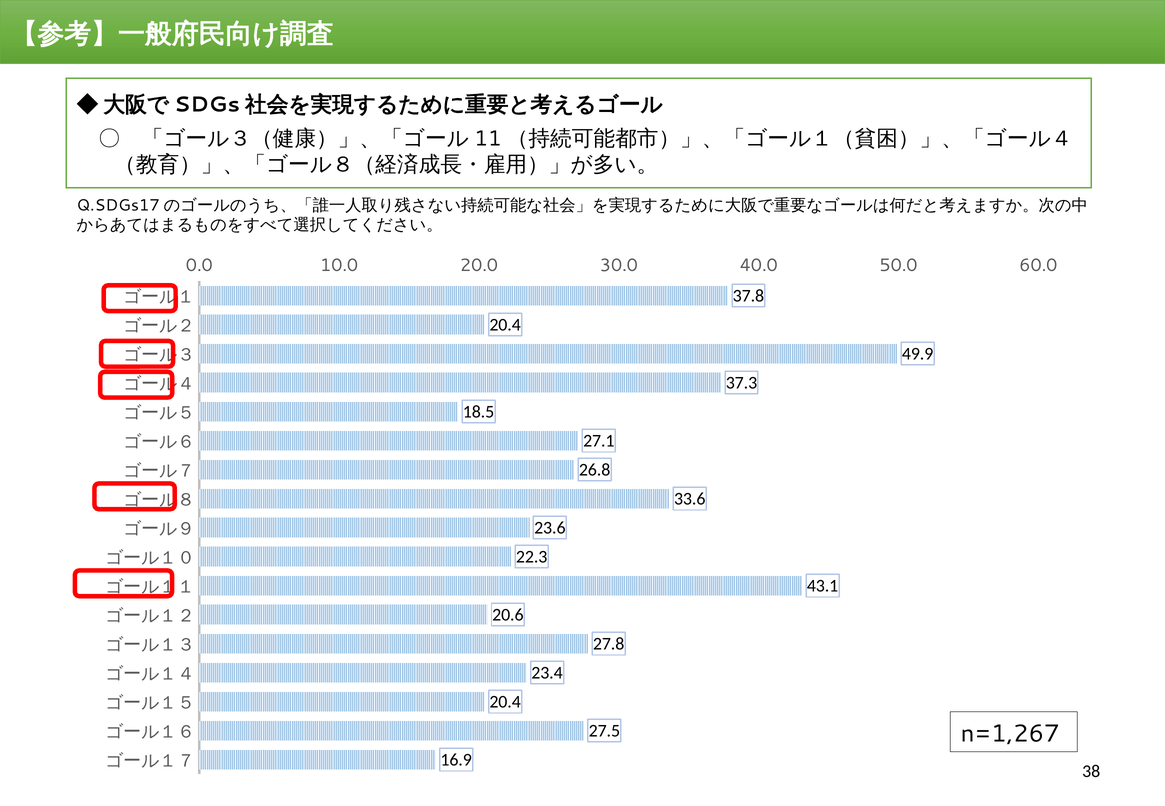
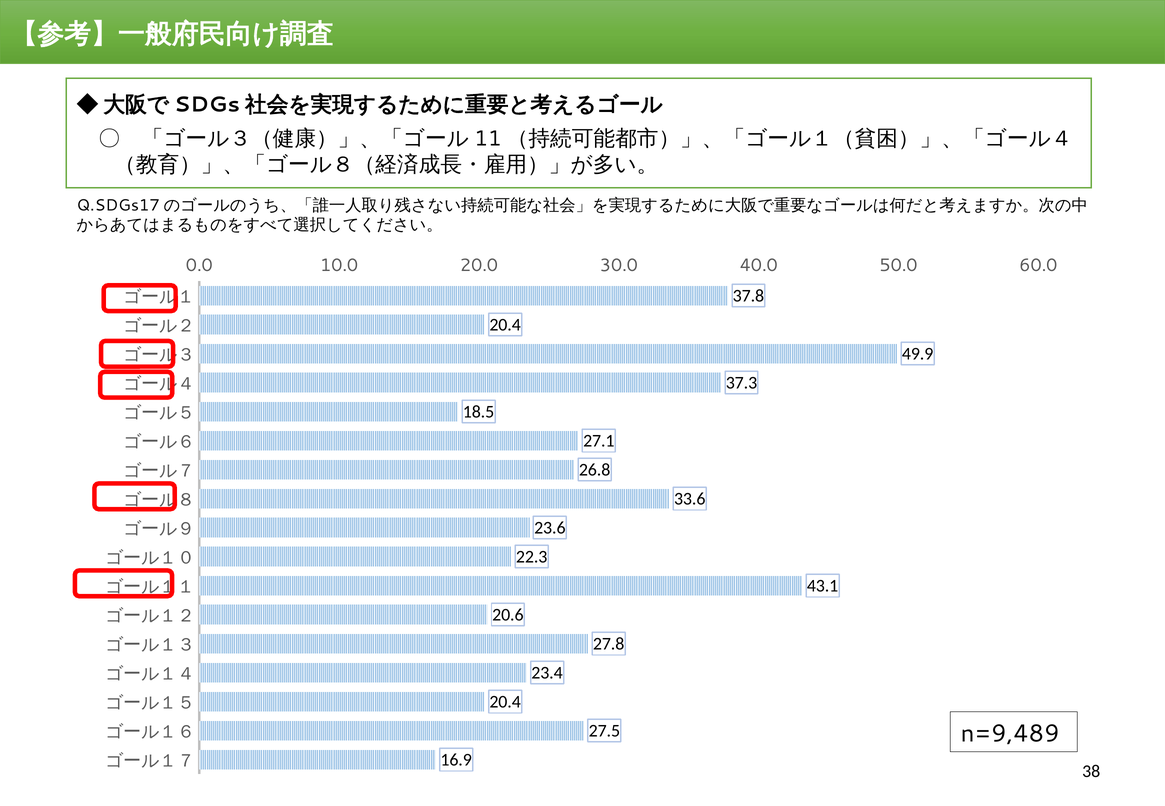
n=1,267: n=1,267 -> n=9,489 (1010, 734)
